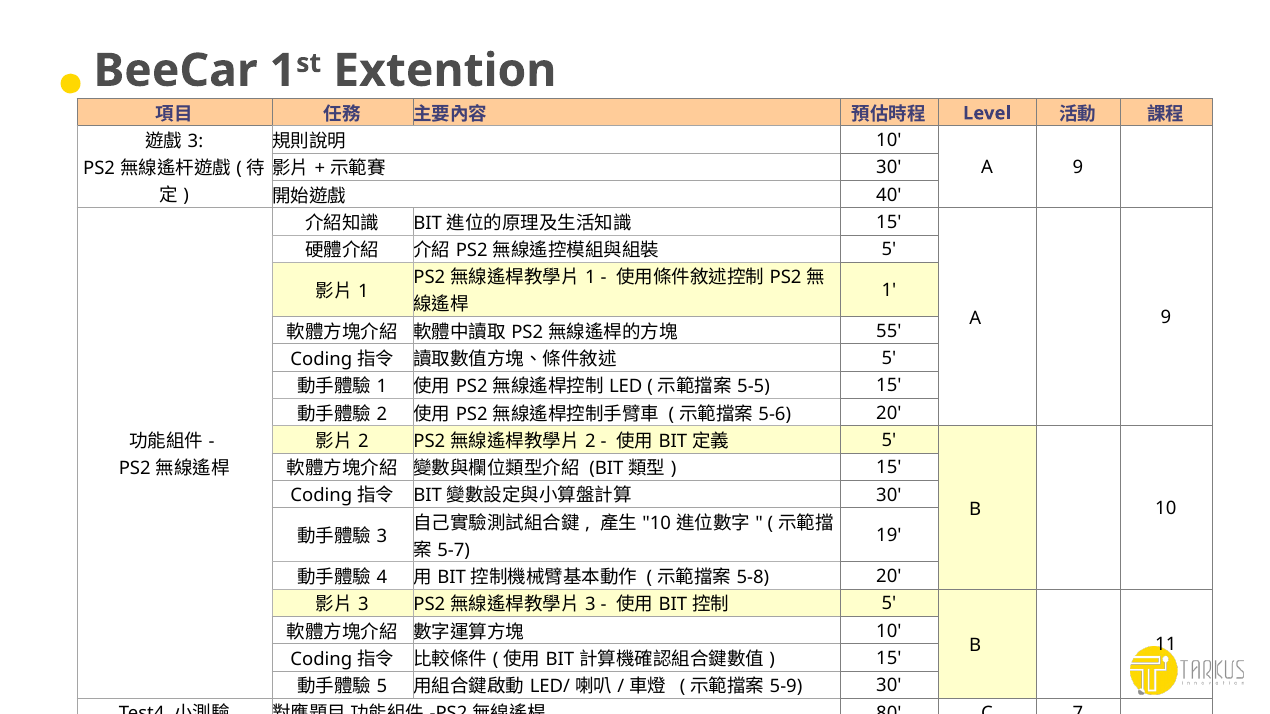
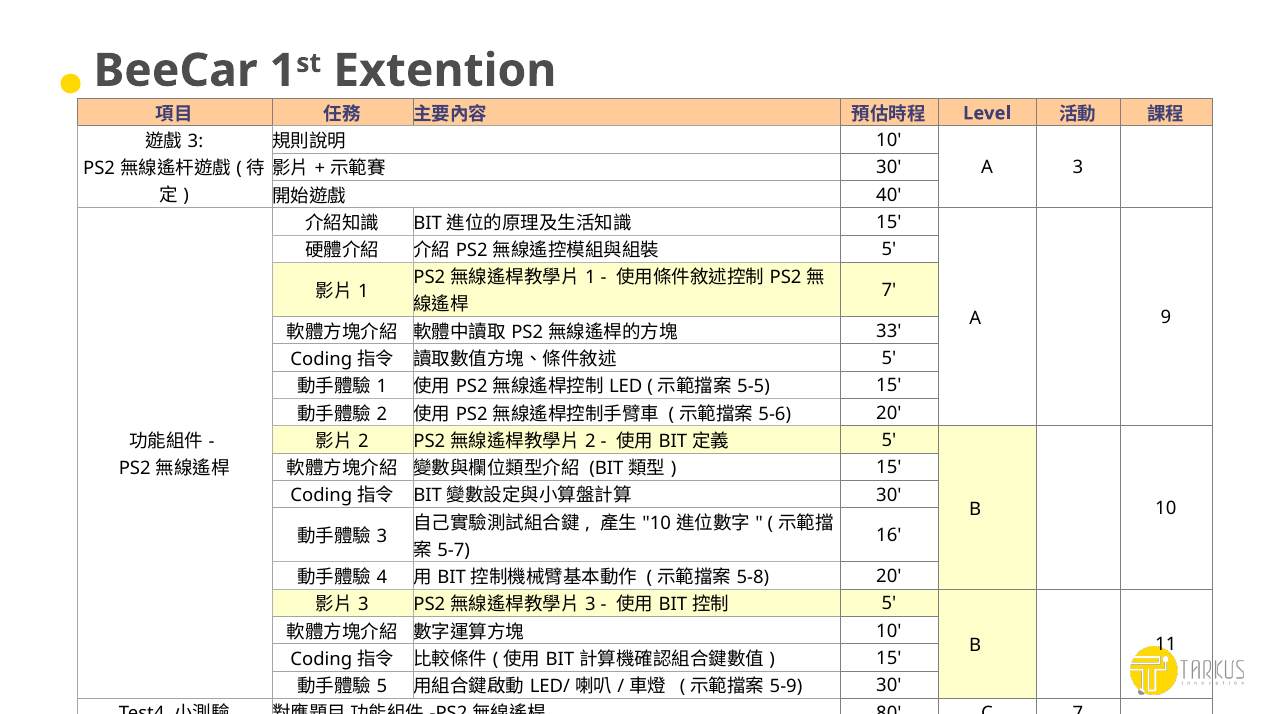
9: 9 -> 3 (1078, 168)
1: 1 -> 7 (889, 291)
55: 55 -> 33 (889, 331)
19: 19 -> 16 (889, 536)
